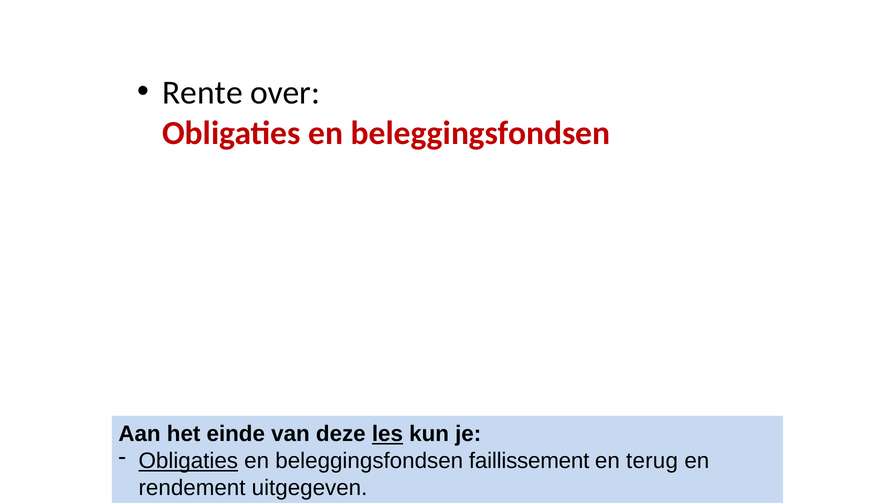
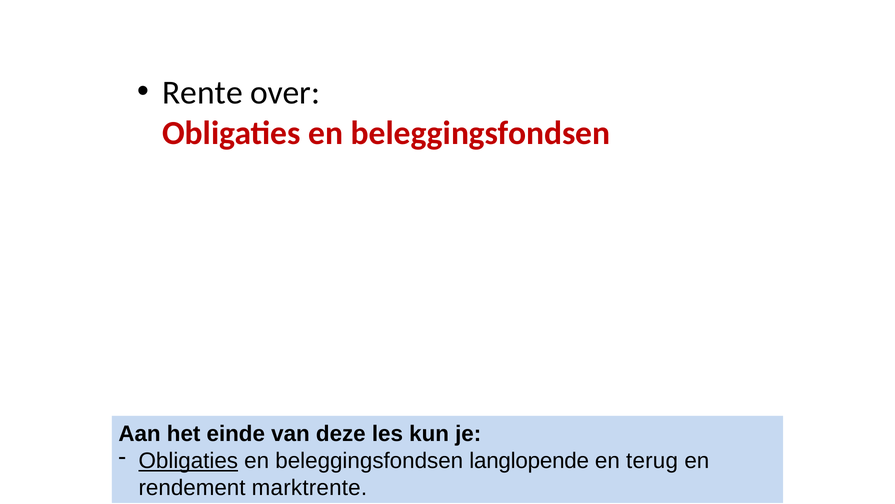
les underline: present -> none (387, 434)
faillissement: faillissement -> langlopende (529, 460)
uitgegeven: uitgegeven -> marktrente (309, 487)
